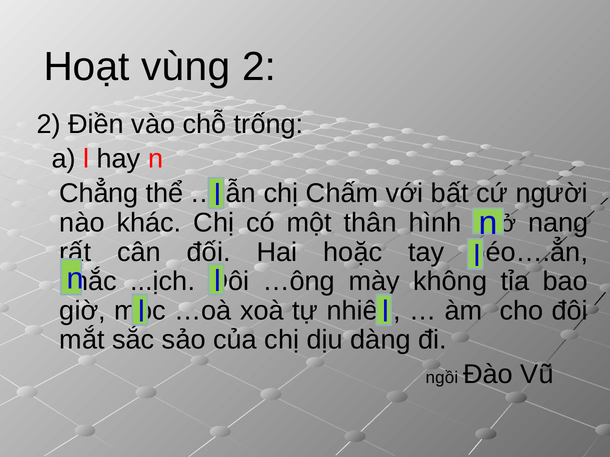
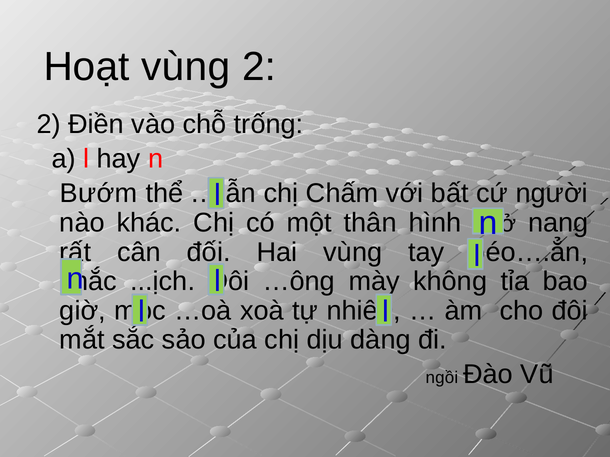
Chẳng: Chẳng -> Bướm (99, 194)
Hai hoặc: hoặc -> vùng (353, 252)
